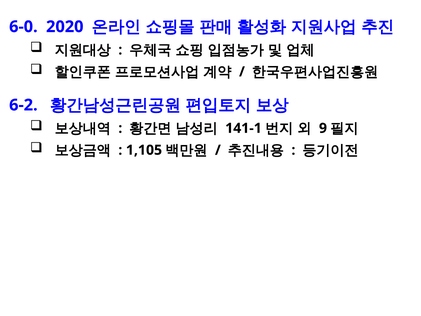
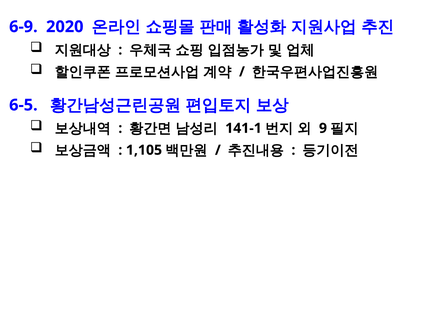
6-0: 6-0 -> 6-9 (23, 27)
6-2: 6-2 -> 6-5 (23, 105)
